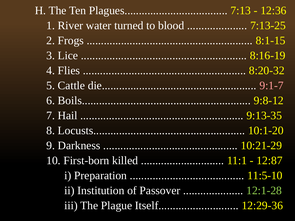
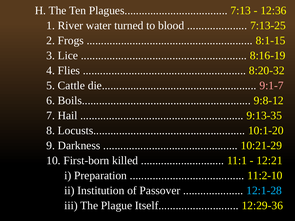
12:87: 12:87 -> 12:21 (270, 161)
11:5-10: 11:5-10 -> 11:2-10 (265, 176)
12:1-28 colour: light green -> light blue (264, 191)
